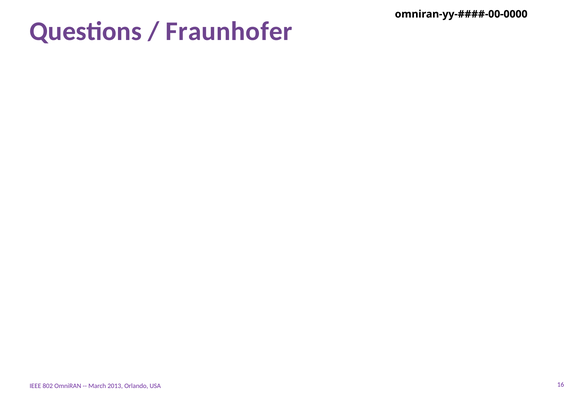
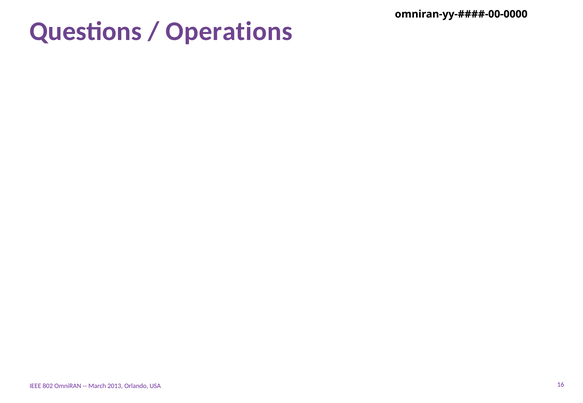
Fraunhofer: Fraunhofer -> Operations (229, 31)
